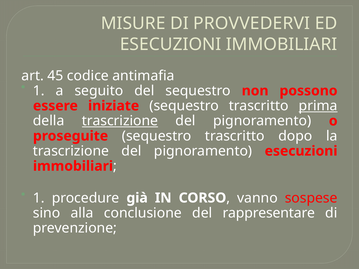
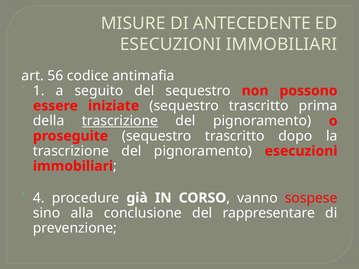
PROVVEDERVI: PROVVEDERVI -> ANTECEDENTE (252, 23)
45: 45 -> 56 (55, 76)
prima underline: present -> none (318, 106)
1: 1 -> 4 (39, 198)
